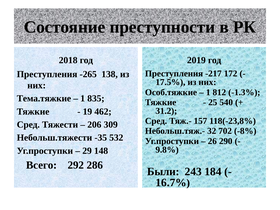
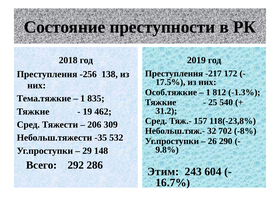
-265: -265 -> -256 (88, 74)
Были: Были -> Этим (163, 172)
184: 184 -> 604 (213, 172)
